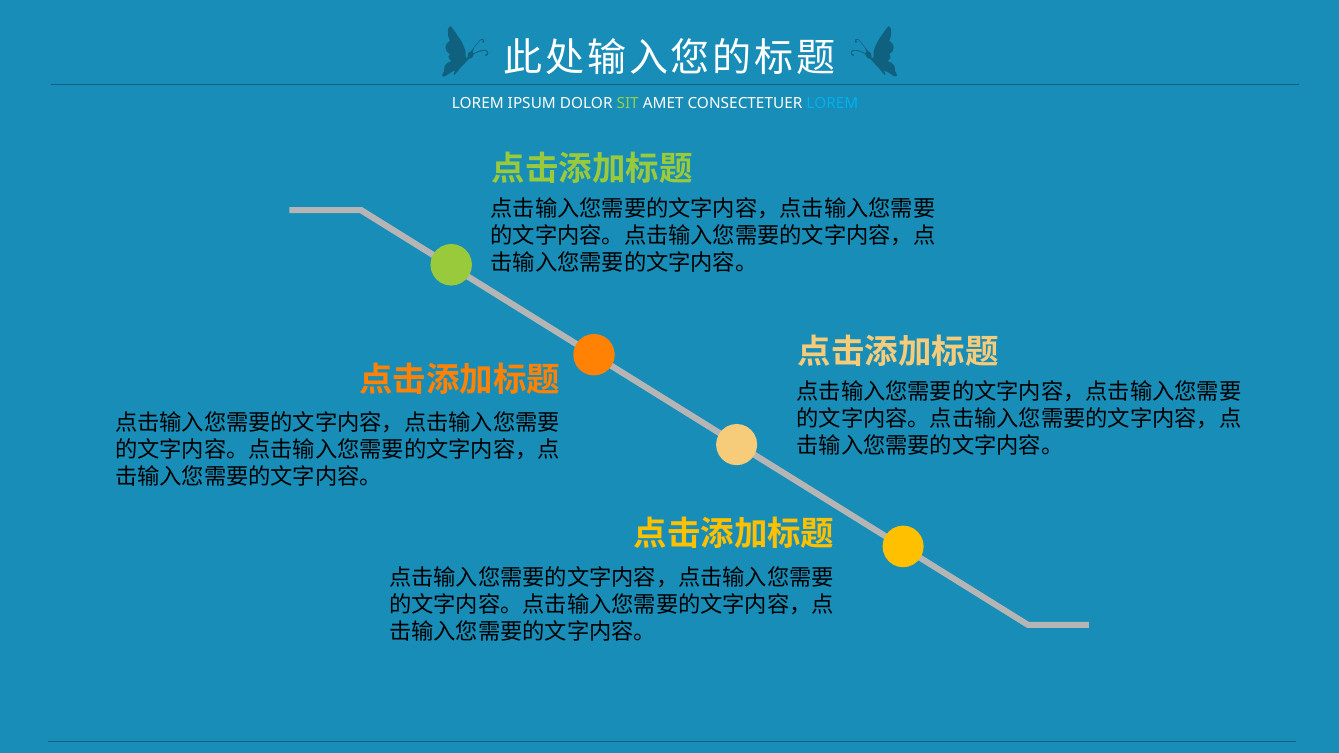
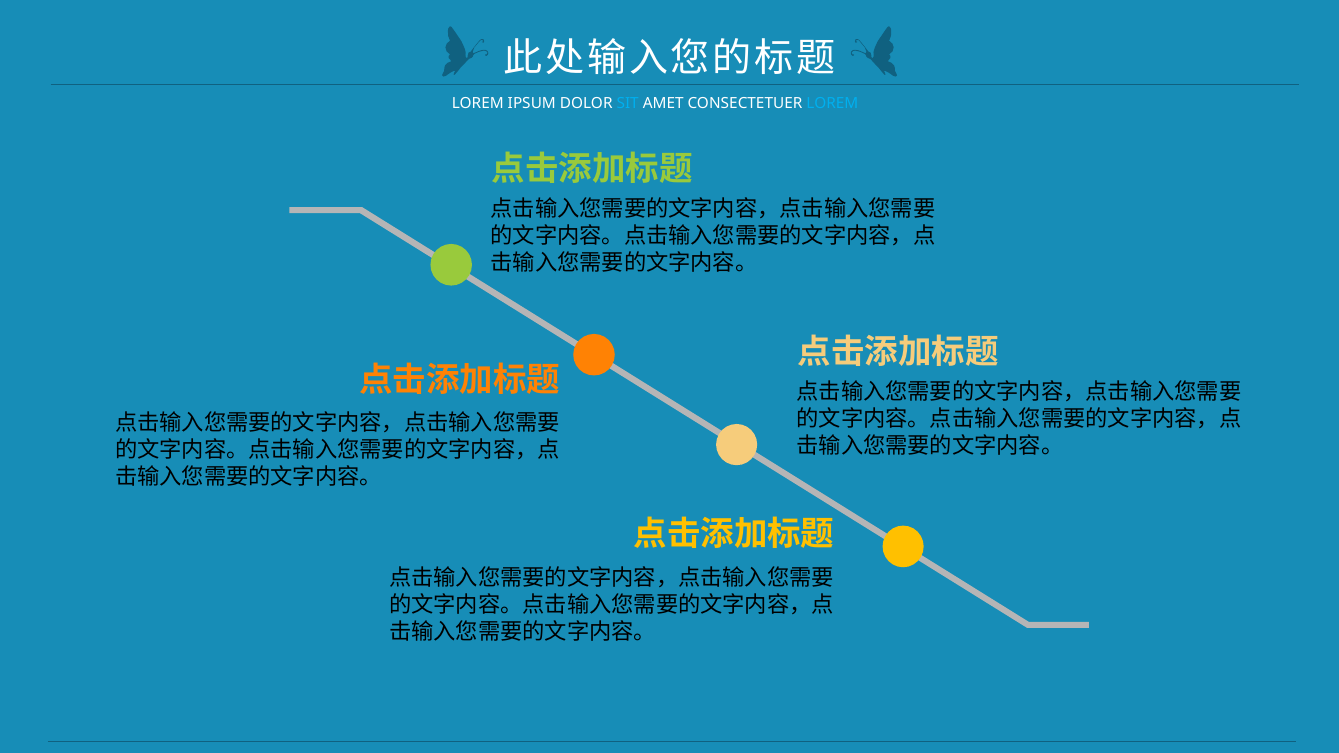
SIT colour: light green -> light blue (628, 104)
